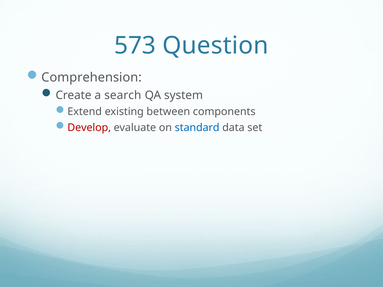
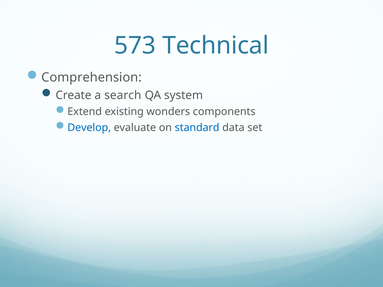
Question: Question -> Technical (216, 46)
between: between -> wonders (168, 112)
Develop colour: red -> blue (89, 128)
